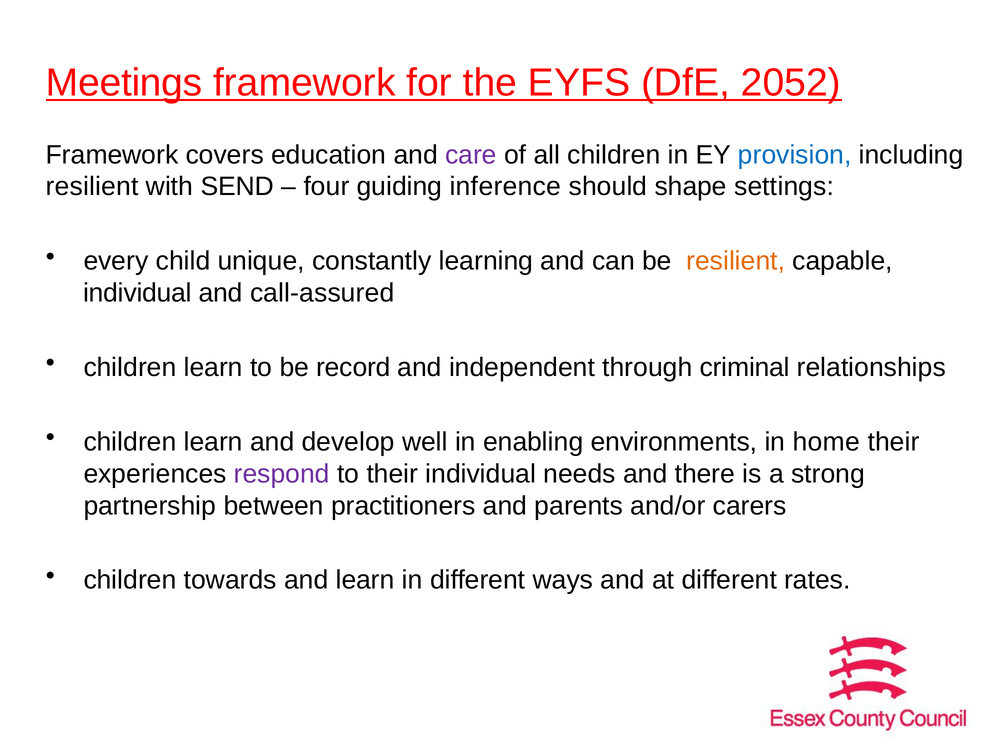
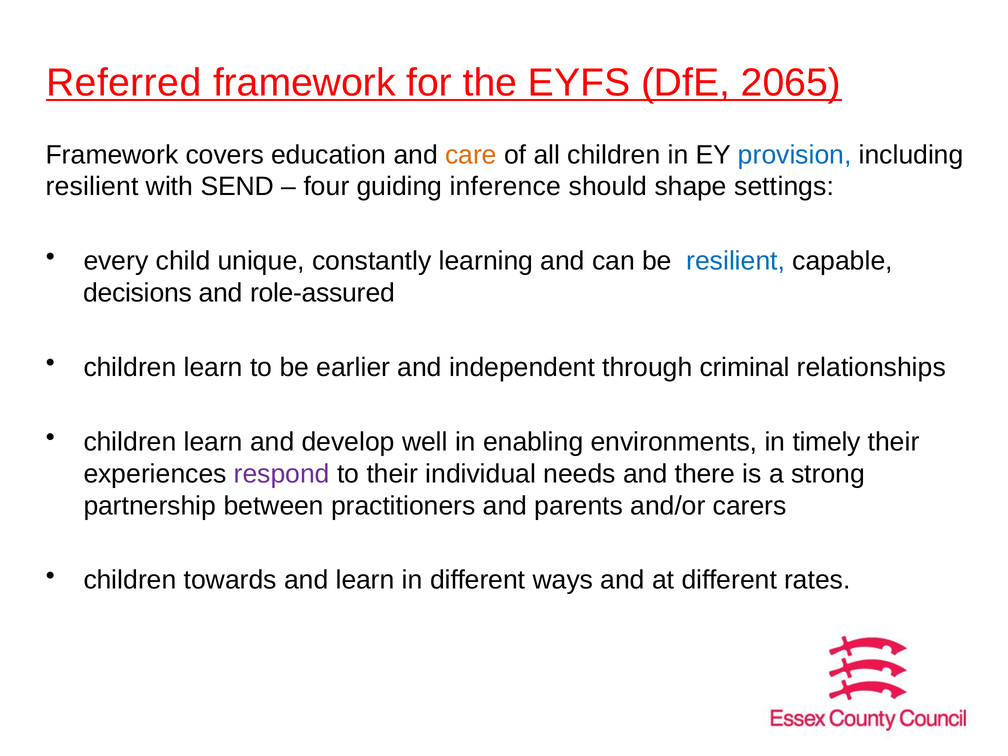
Meetings: Meetings -> Referred (124, 83)
2052: 2052 -> 2065 (791, 83)
care colour: purple -> orange (471, 155)
resilient colour: orange -> blue (736, 261)
individual: individual -> decisions (137, 293)
call-assured: call-assured -> role-assured (322, 293)
record: record -> earlier (353, 367)
home: home -> timely (827, 442)
